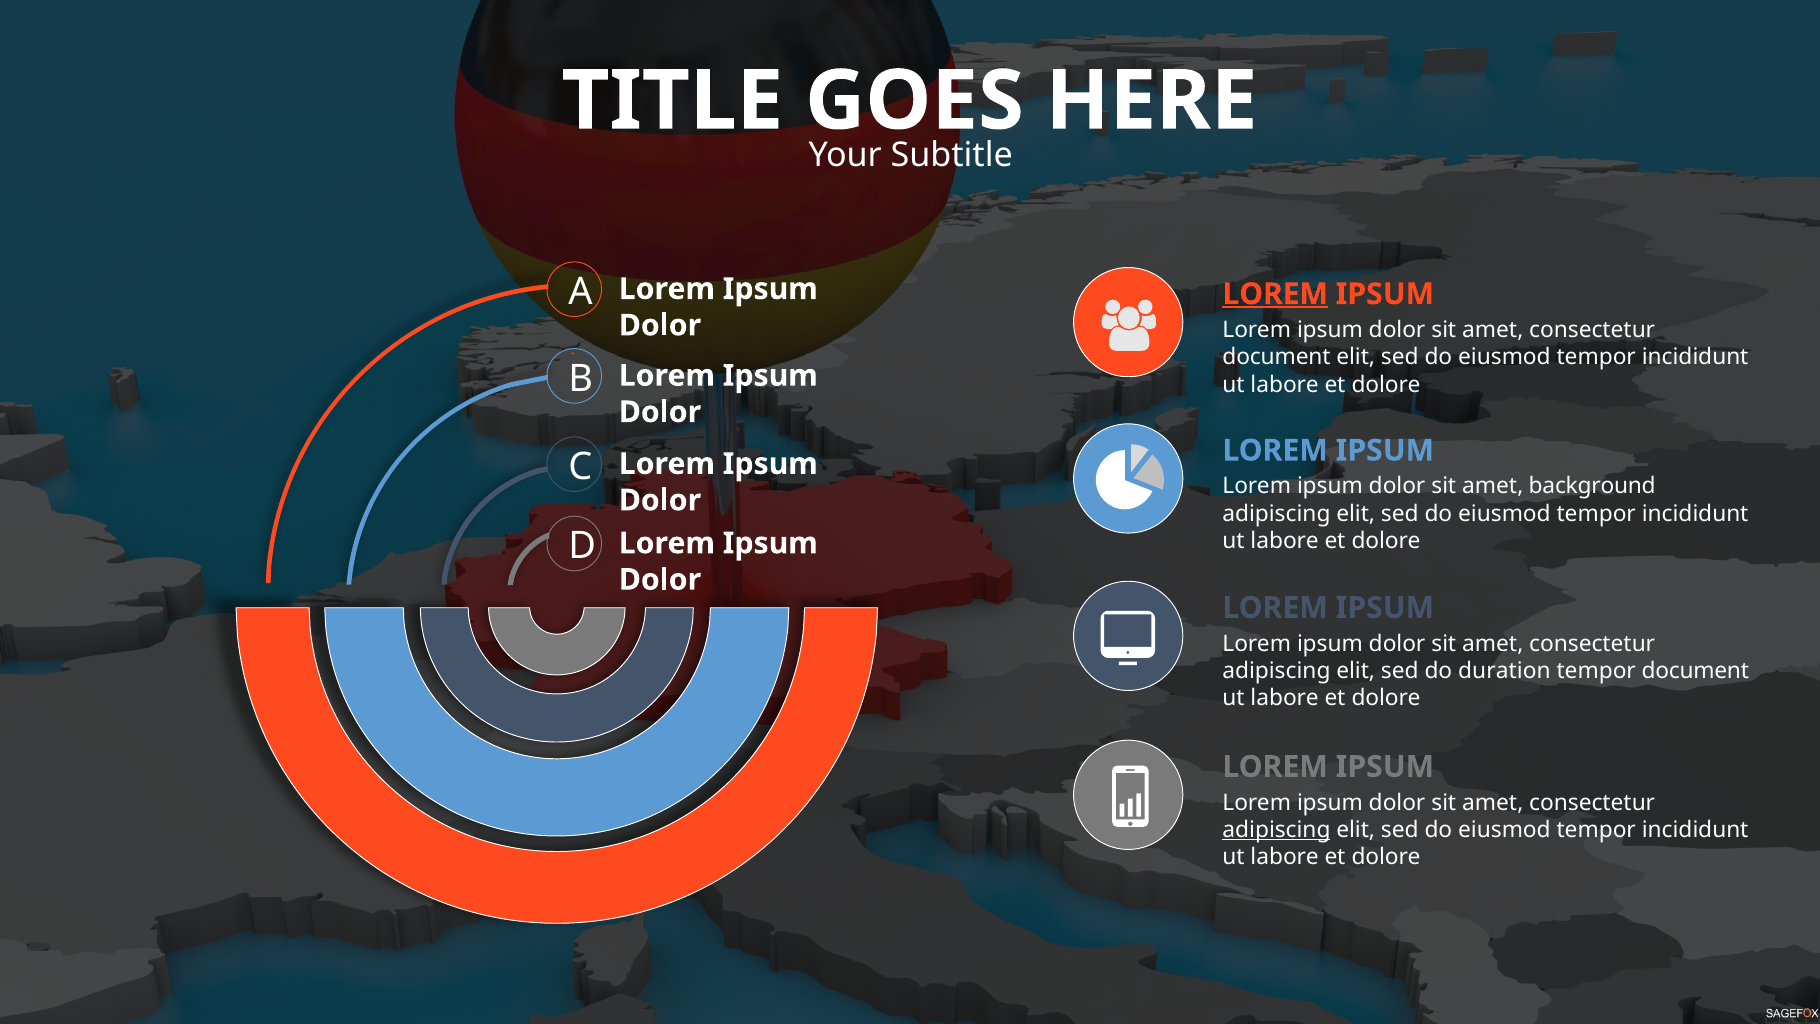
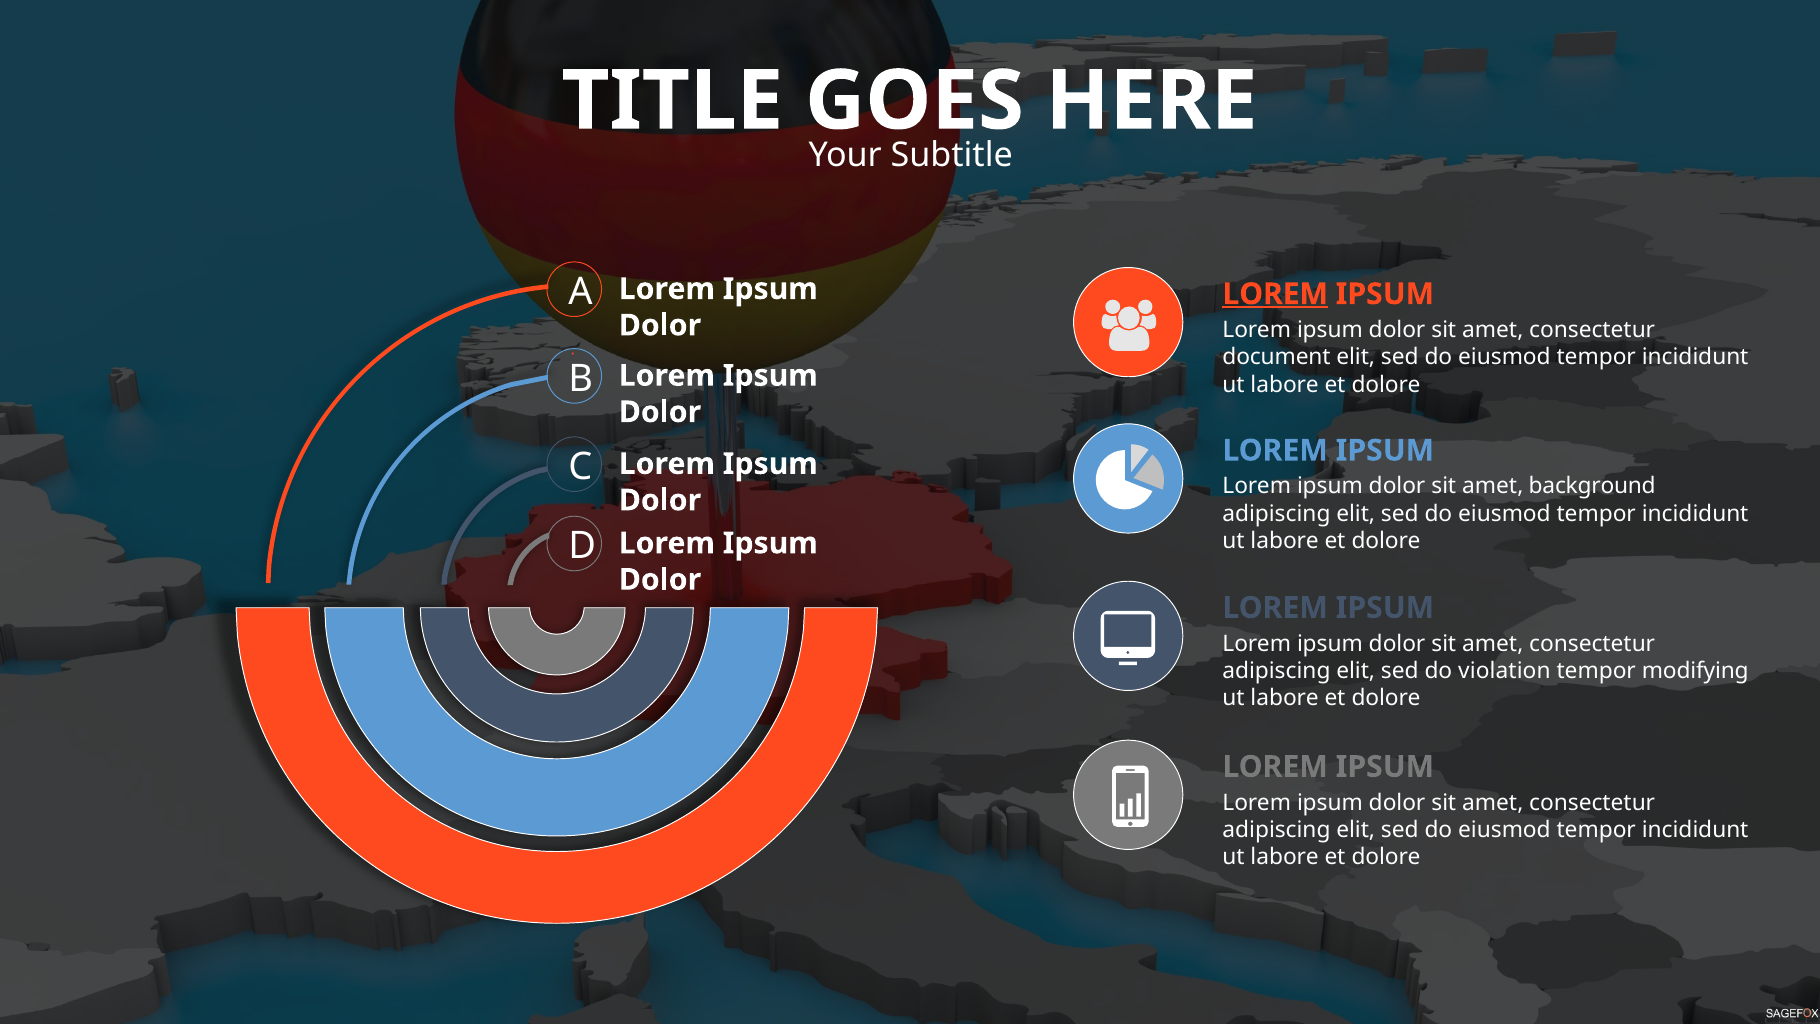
duration: duration -> violation (1504, 671)
tempor document: document -> modifying (1695, 671)
adipiscing underline: present -> none (1276, 830)
